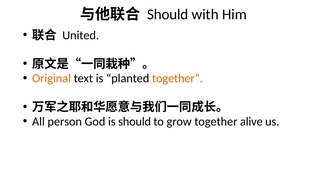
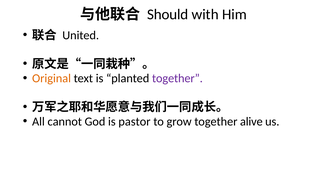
together colour: orange -> purple (177, 78)
person: person -> cannot (65, 122)
is should: should -> pastor (134, 122)
